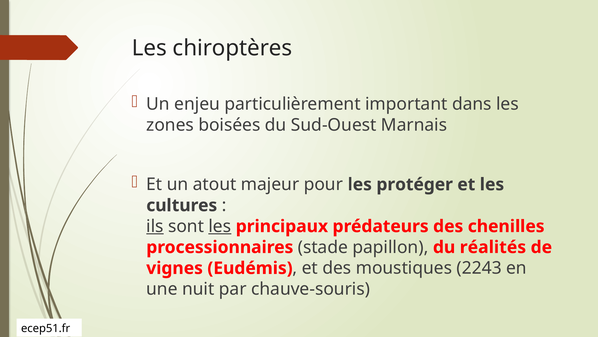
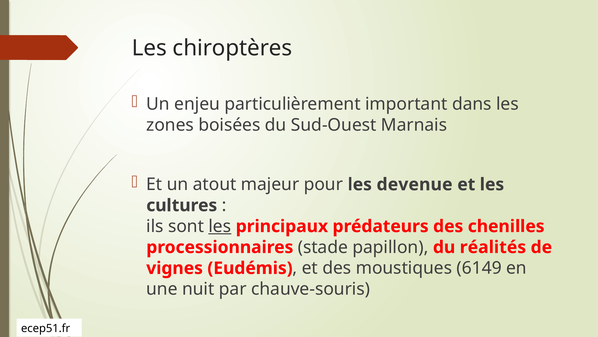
protéger: protéger -> devenue (415, 184)
ils underline: present -> none (155, 226)
2243: 2243 -> 6149 (479, 268)
